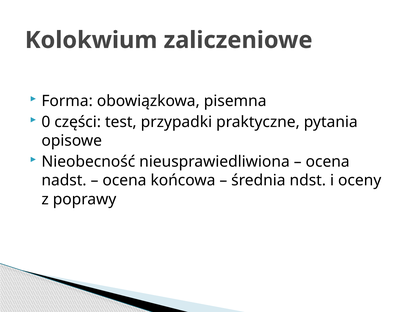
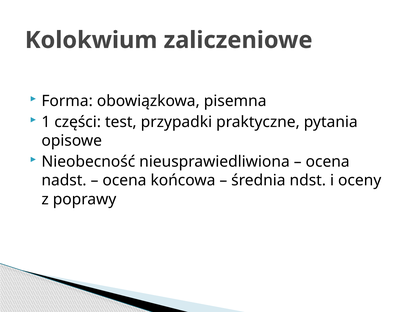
0: 0 -> 1 (46, 122)
